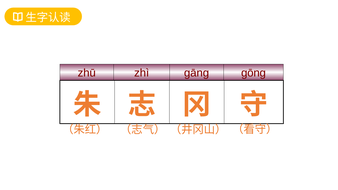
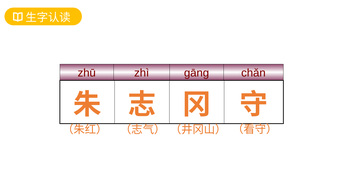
gōng: gōng -> chǎn (253, 73)
